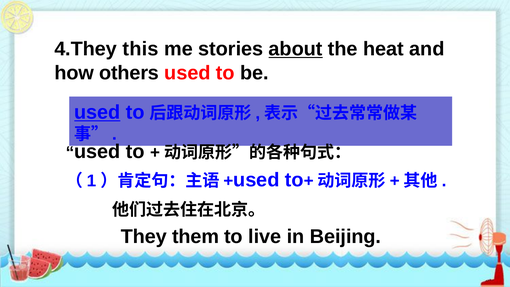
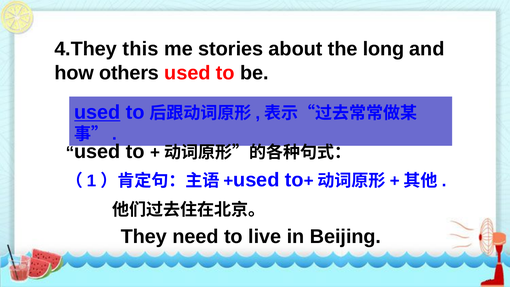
about underline: present -> none (296, 49)
heat: heat -> long (384, 49)
them: them -> need (196, 237)
